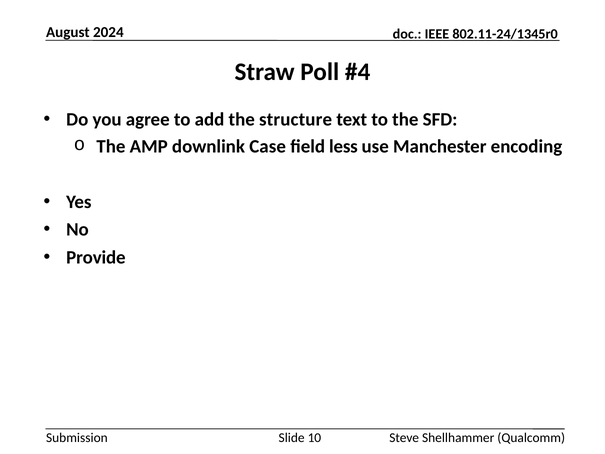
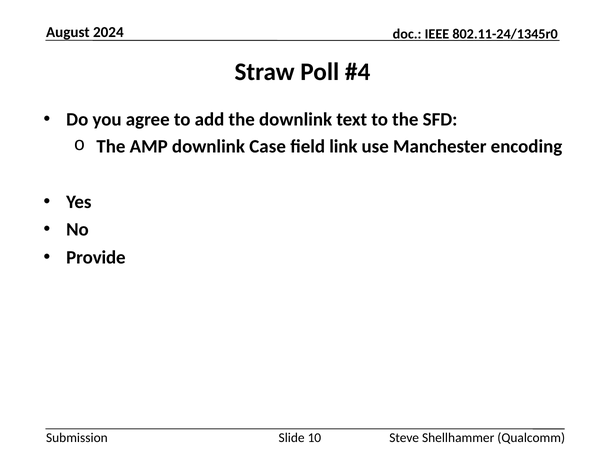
the structure: structure -> downlink (296, 120)
less: less -> link (343, 146)
